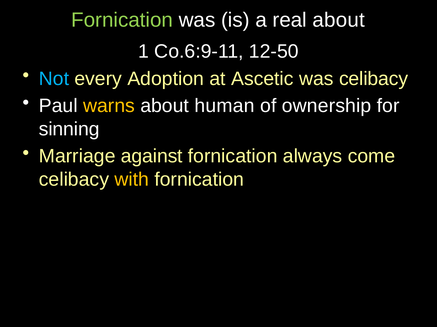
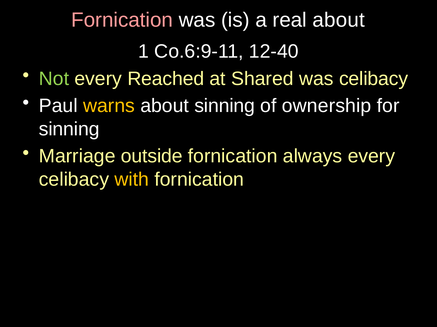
Fornication colour: light green -> pink (122, 20)
12-50: 12-50 -> 12-40 (274, 52)
Not colour: light blue -> light green (54, 79)
Adoption: Adoption -> Reached (166, 79)
Ascetic: Ascetic -> Shared (262, 79)
about human: human -> sinning (225, 106)
against: against -> outside (152, 157)
always come: come -> every (371, 157)
